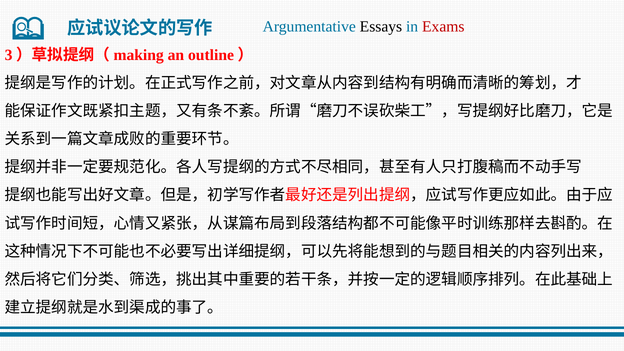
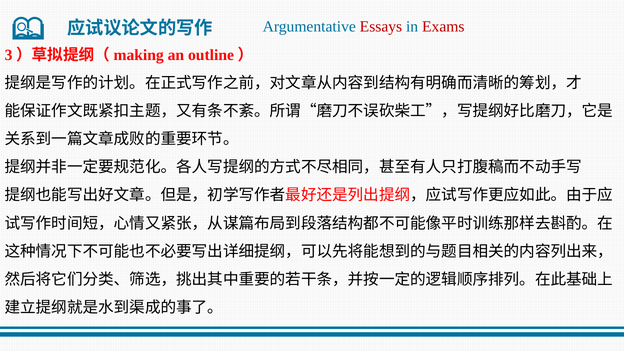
Essays colour: black -> red (381, 26)
